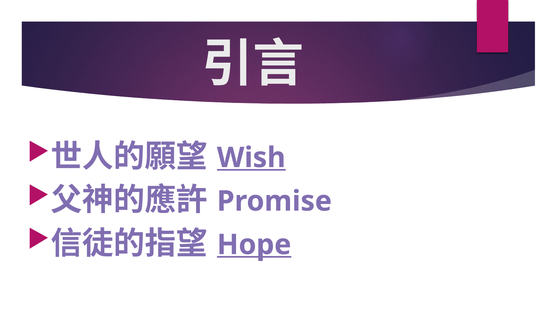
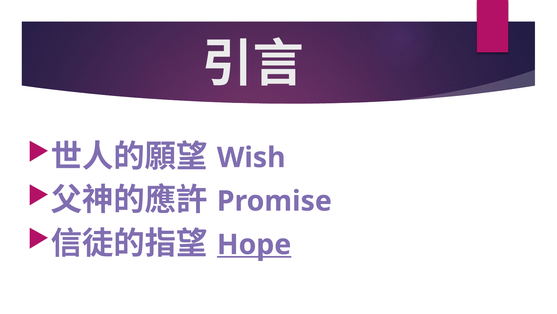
Wish underline: present -> none (251, 157)
